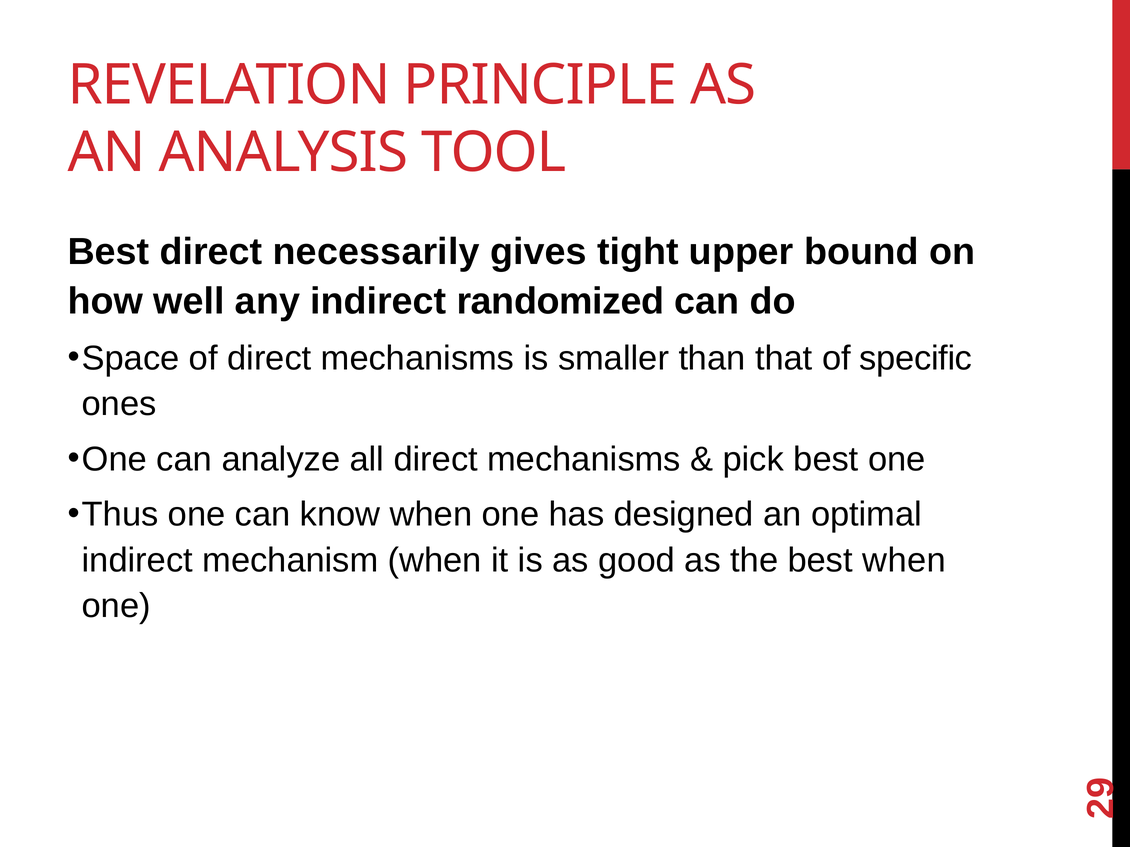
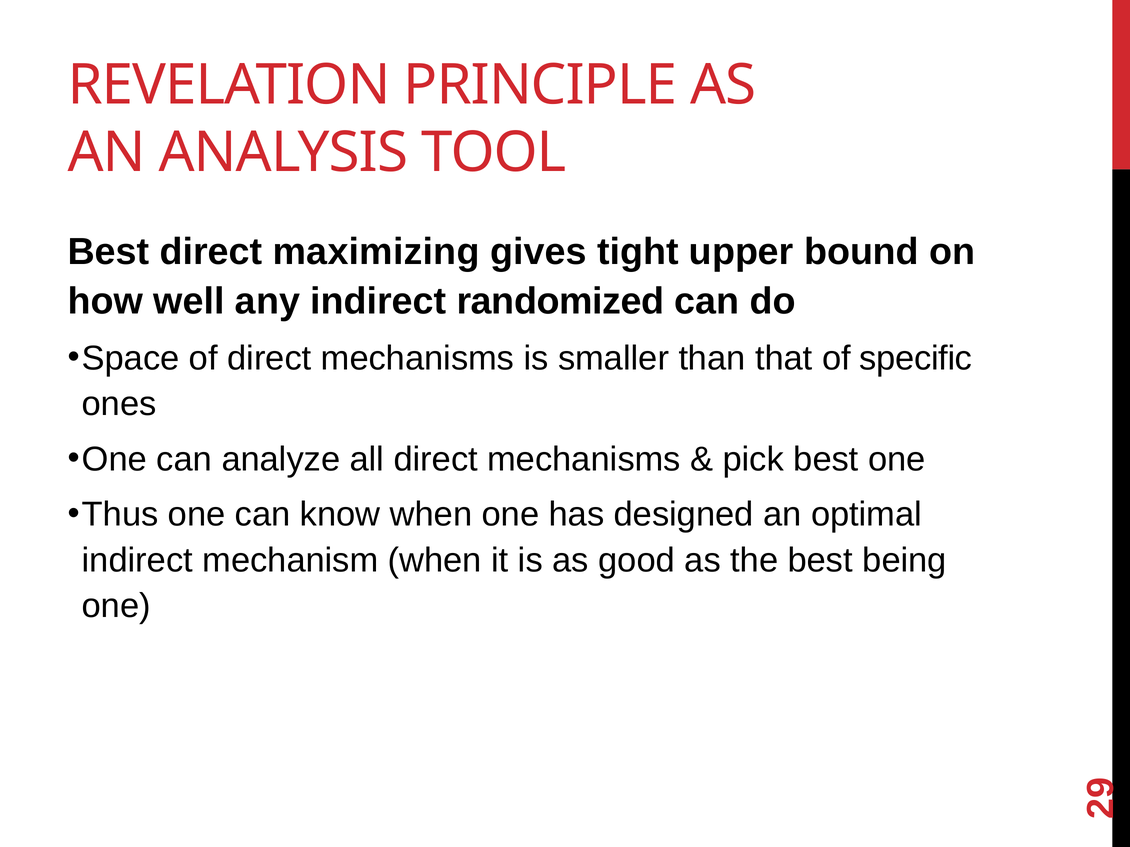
necessarily: necessarily -> maximizing (376, 252)
best when: when -> being (904, 560)
